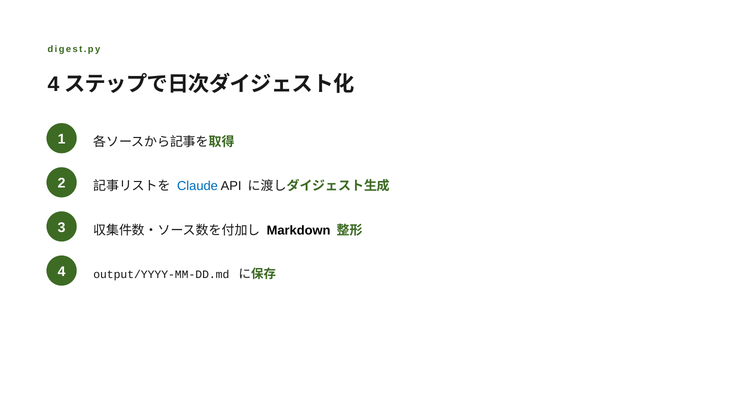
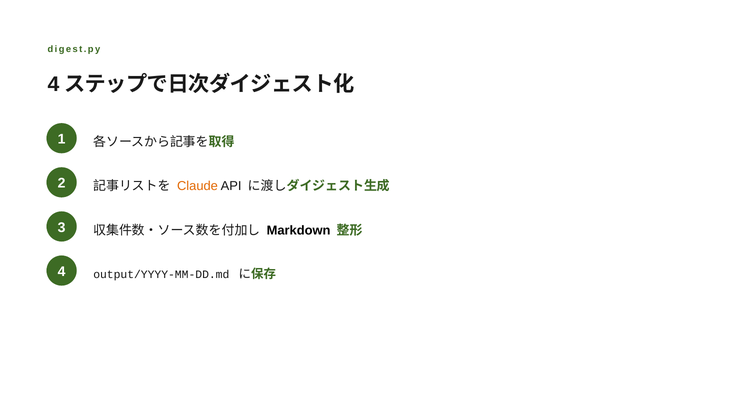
Claude colour: blue -> orange (197, 186)
